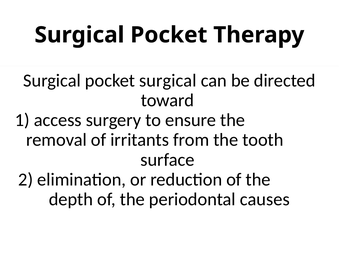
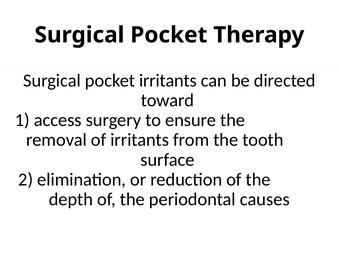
pocket surgical: surgical -> irritants (168, 81)
